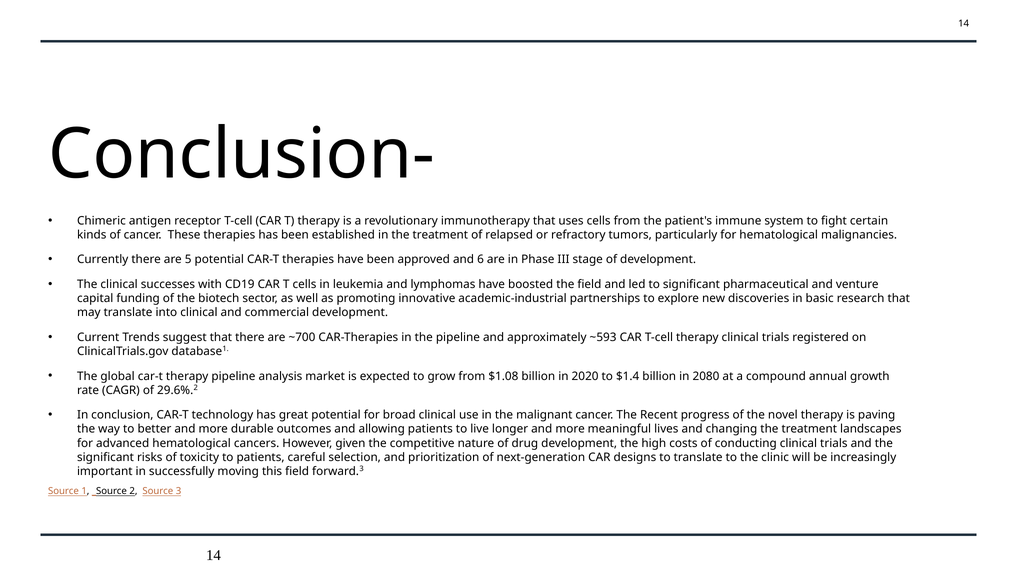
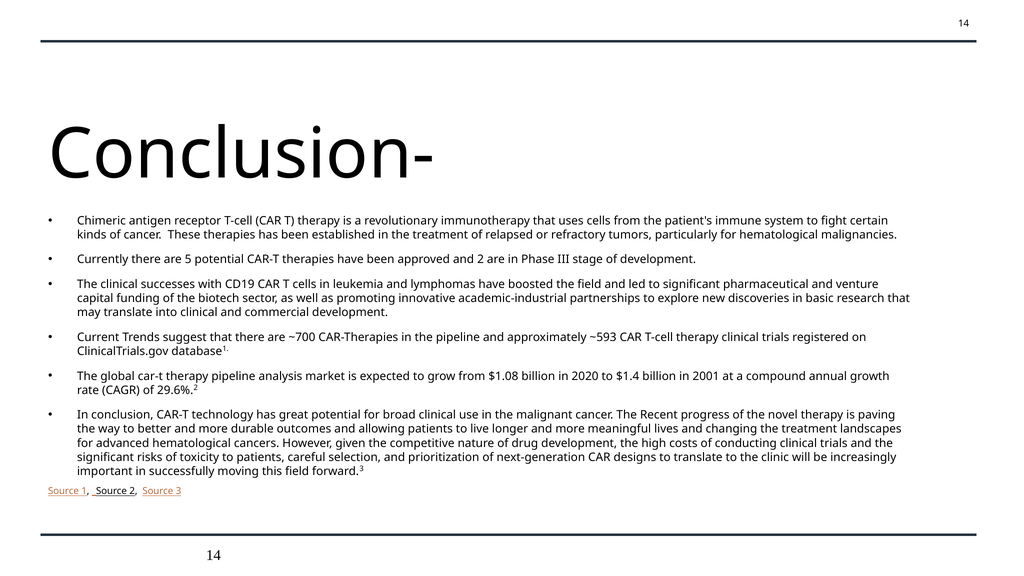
and 6: 6 -> 2 (481, 260)
2080: 2080 -> 2001 (706, 376)
